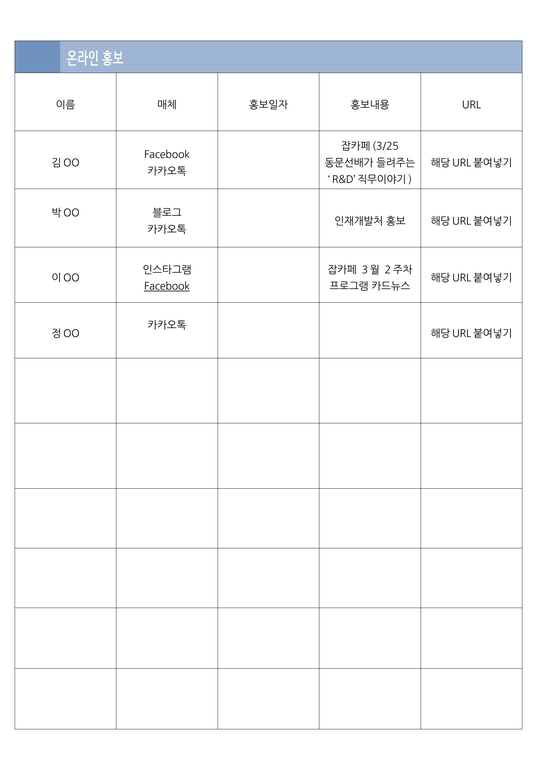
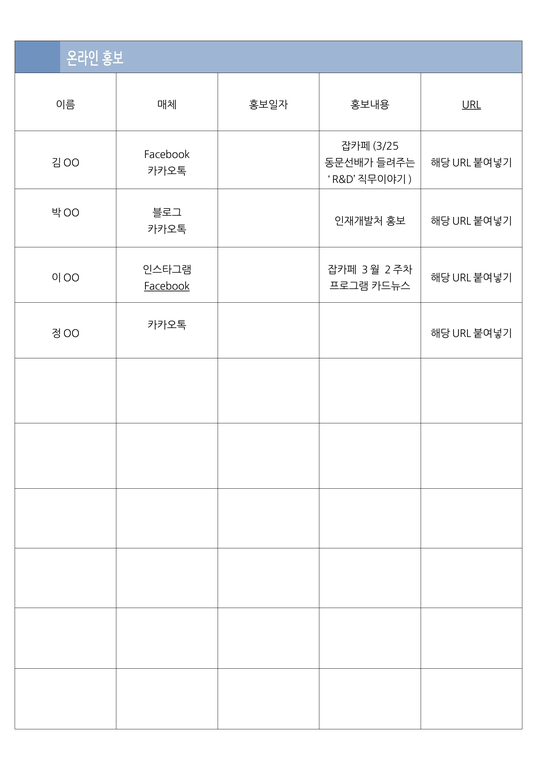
URL underline: none -> present (472, 105)
